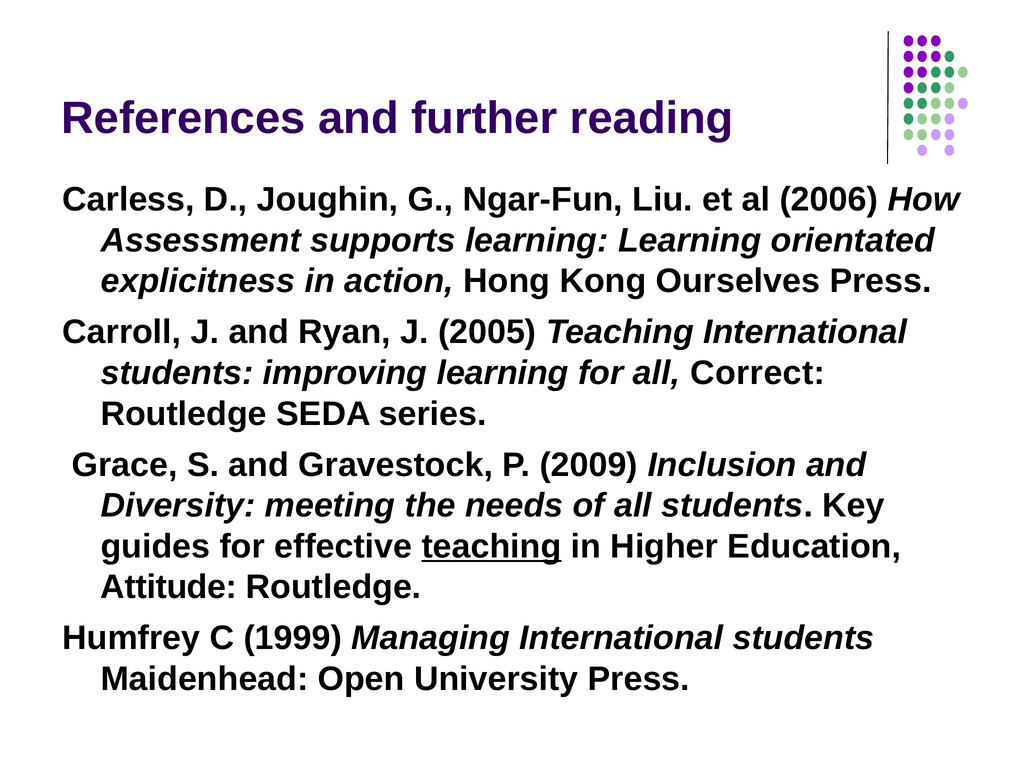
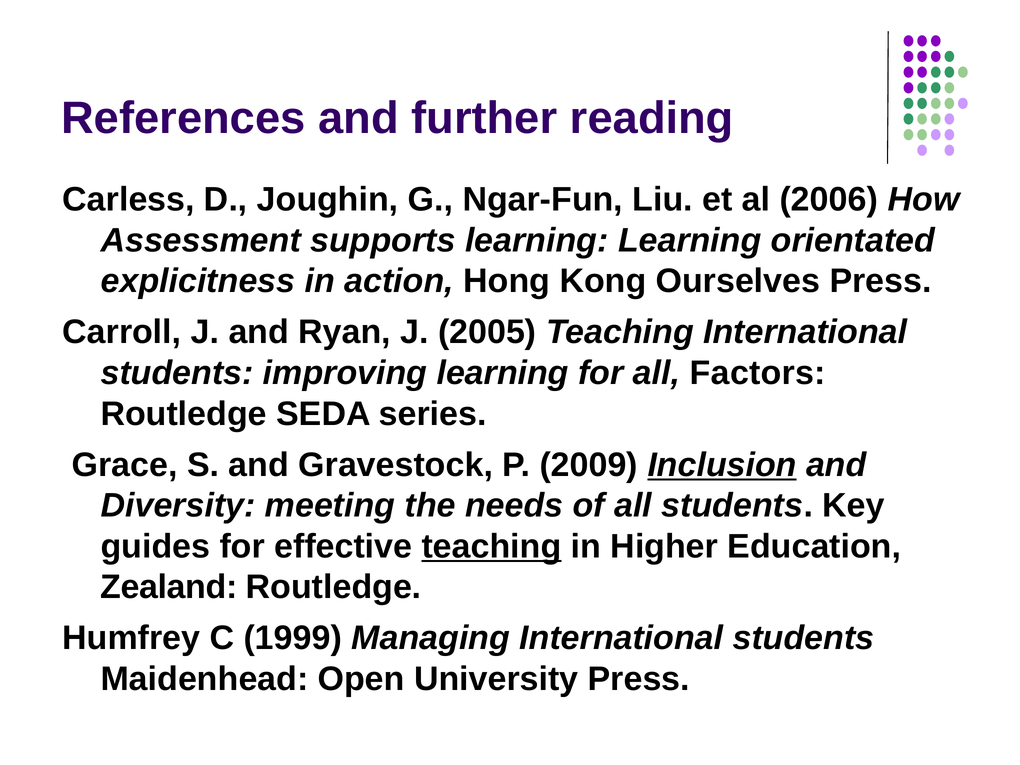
Correct: Correct -> Factors (758, 373)
Inclusion underline: none -> present (722, 465)
Attitude: Attitude -> Zealand (169, 587)
